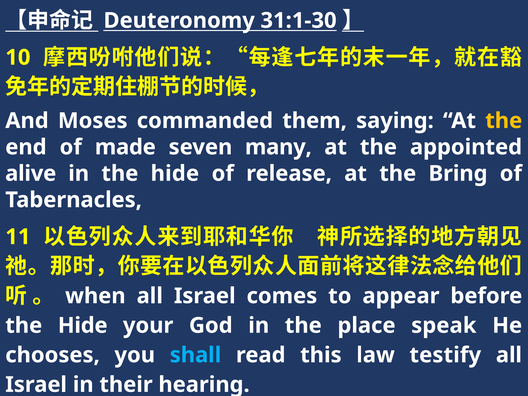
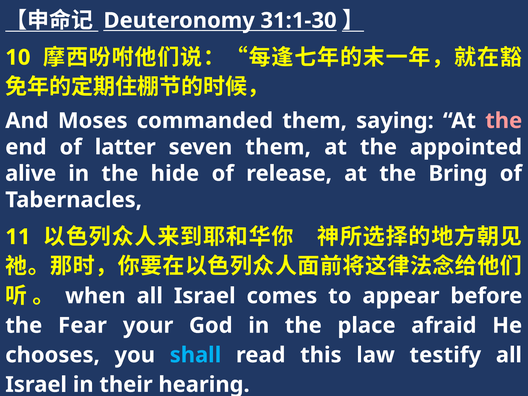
the colour: yellow -> pink (504, 121)
made: made -> latter (125, 147)
seven many: many -> them (278, 147)
Hide: Hide -> Fear (82, 326)
speak: speak -> afraid (444, 326)
